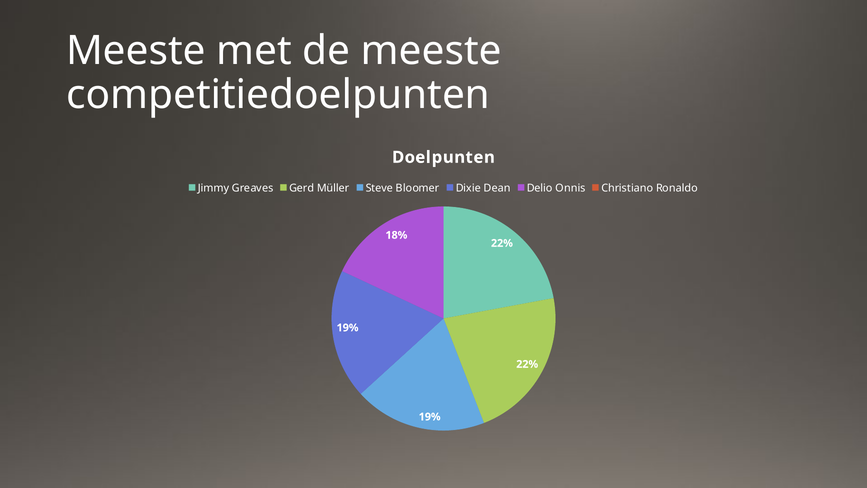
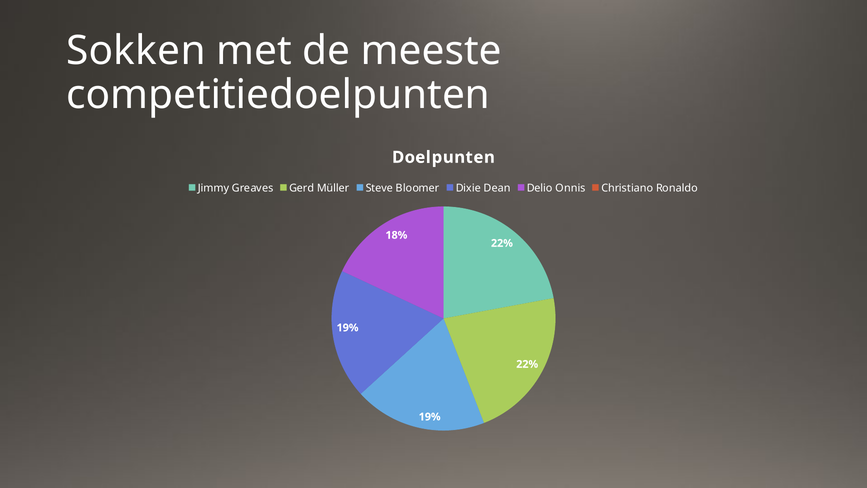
Meeste: Meeste -> Sokken (136, 51)
